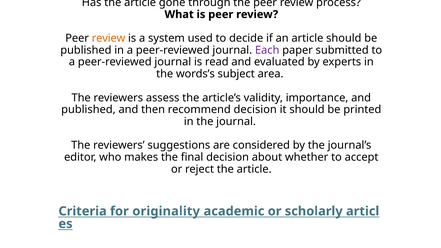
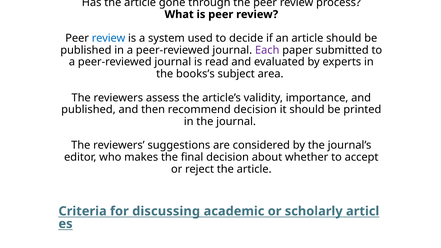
review colour: orange -> blue (109, 38)
words’s: words’s -> books’s (195, 74)
originality: originality -> discussing (166, 211)
